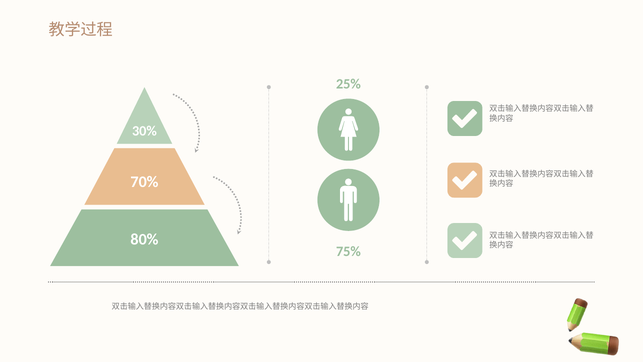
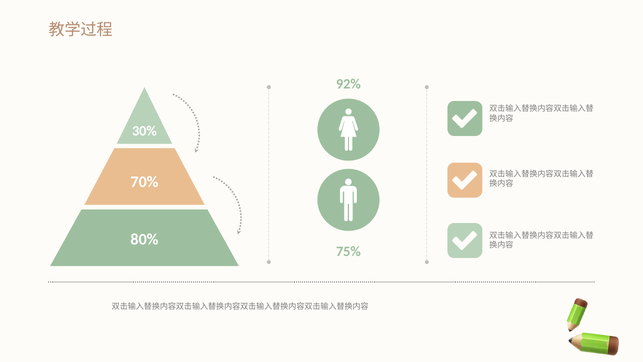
25%: 25% -> 92% (348, 84)
